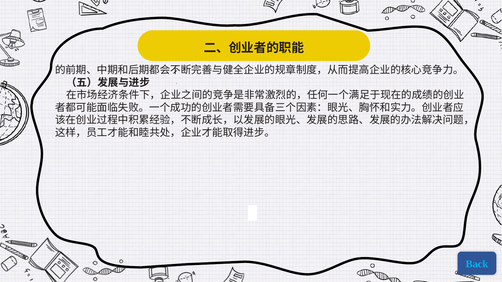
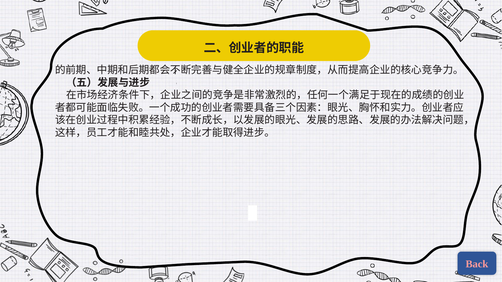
Back colour: light blue -> pink (477, 264)
